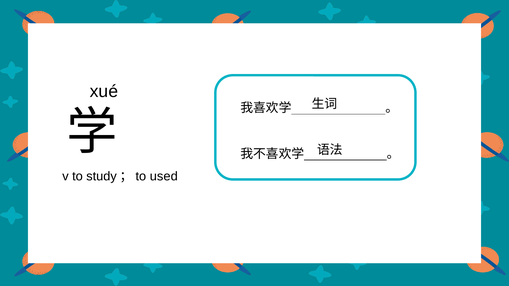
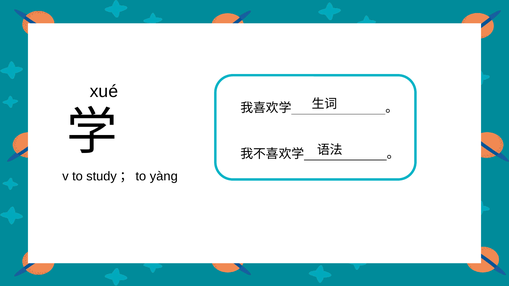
used: used -> yàng (164, 177)
